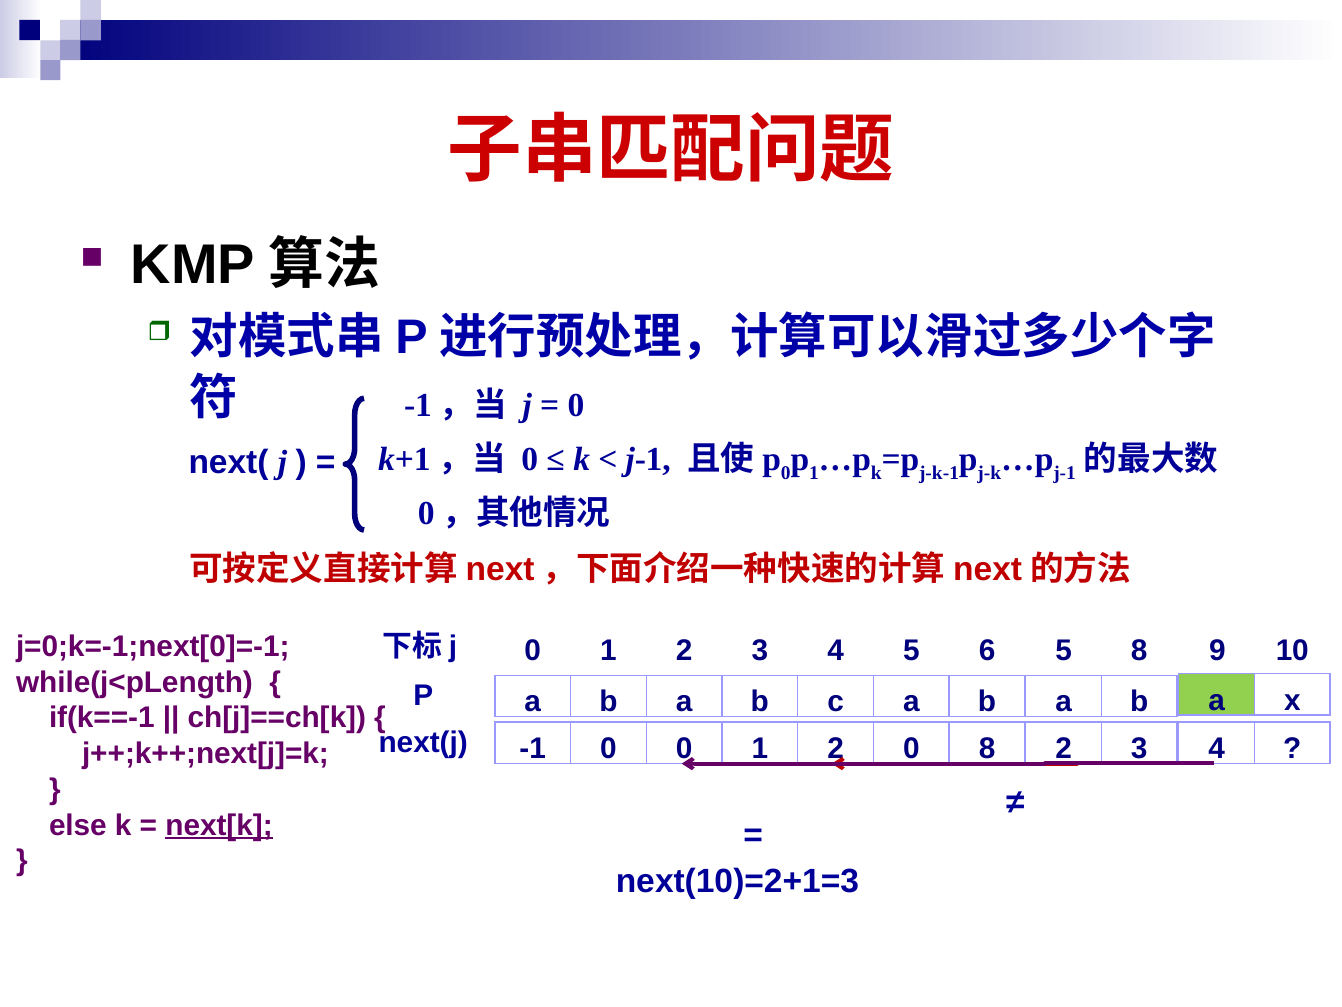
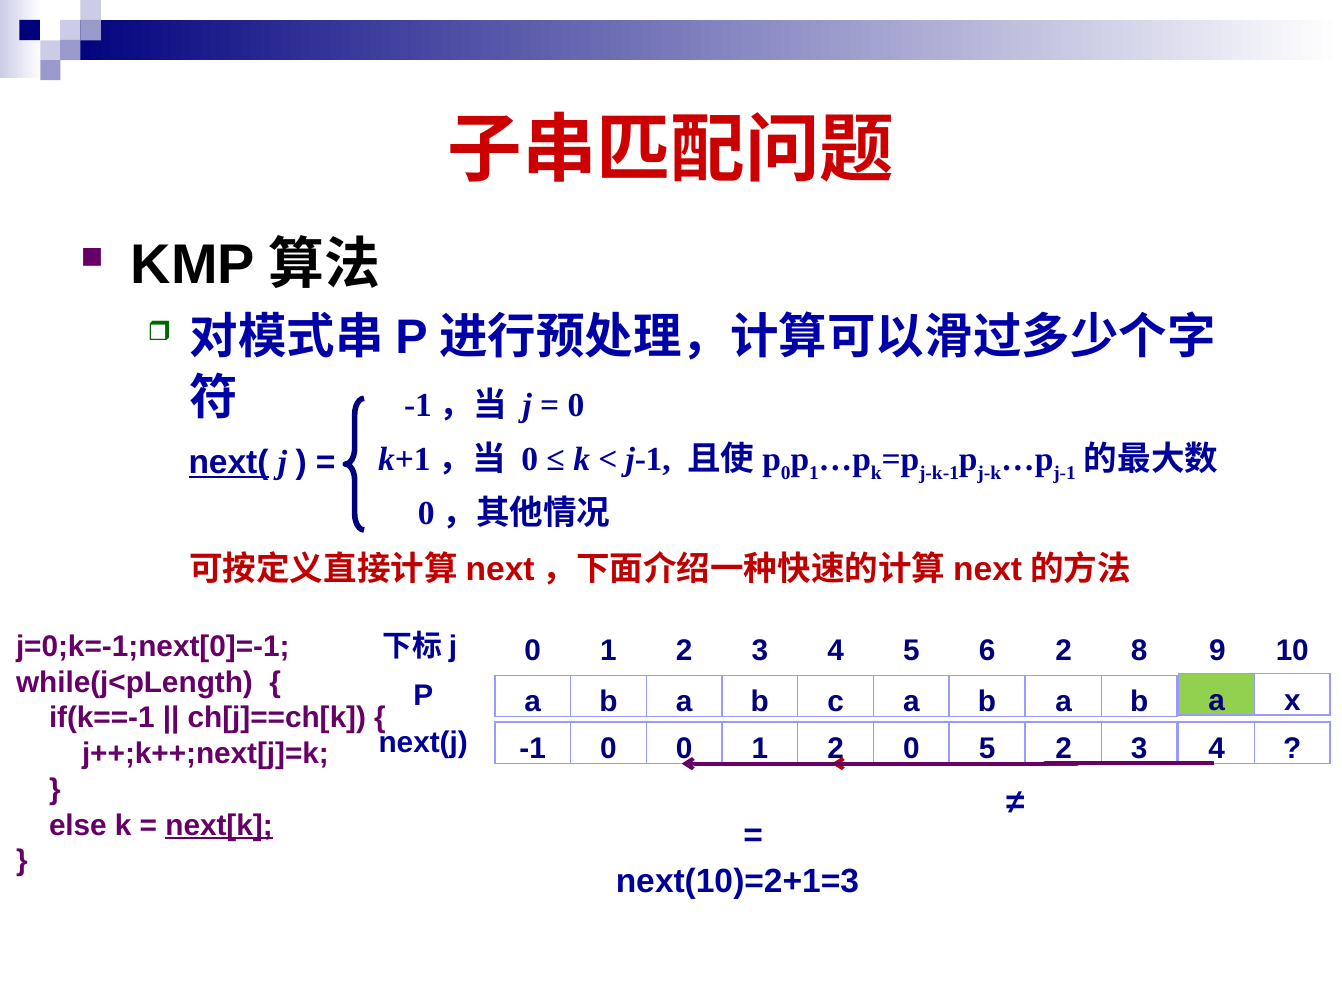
next( underline: none -> present (229, 462)
6 5: 5 -> 2 (1064, 650)
8: 8 -> 5 (987, 748)
